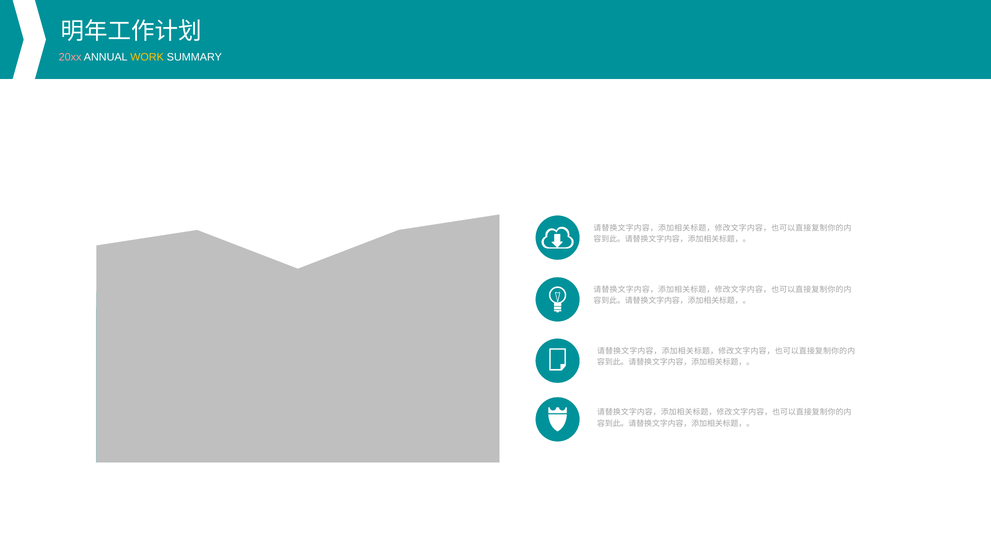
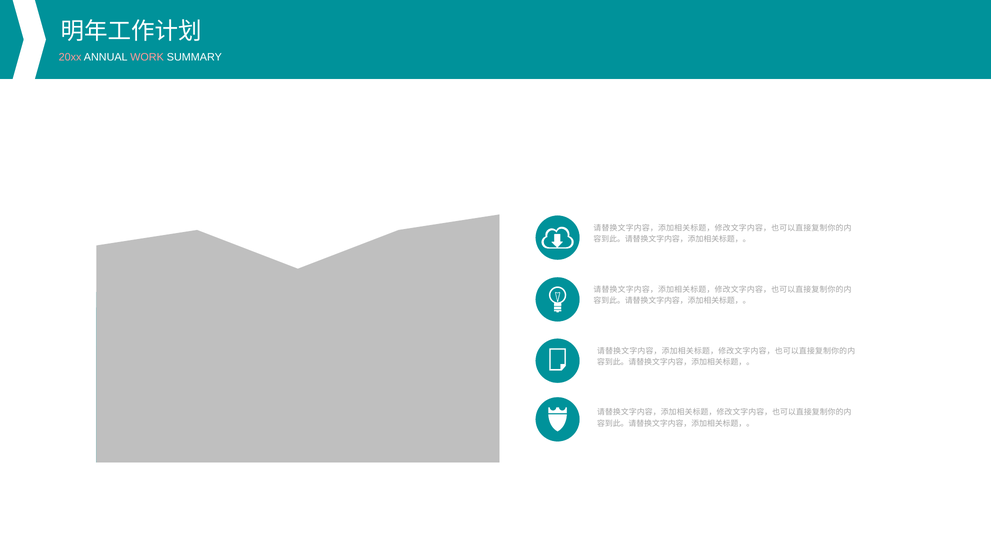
WORK colour: yellow -> pink (147, 57)
